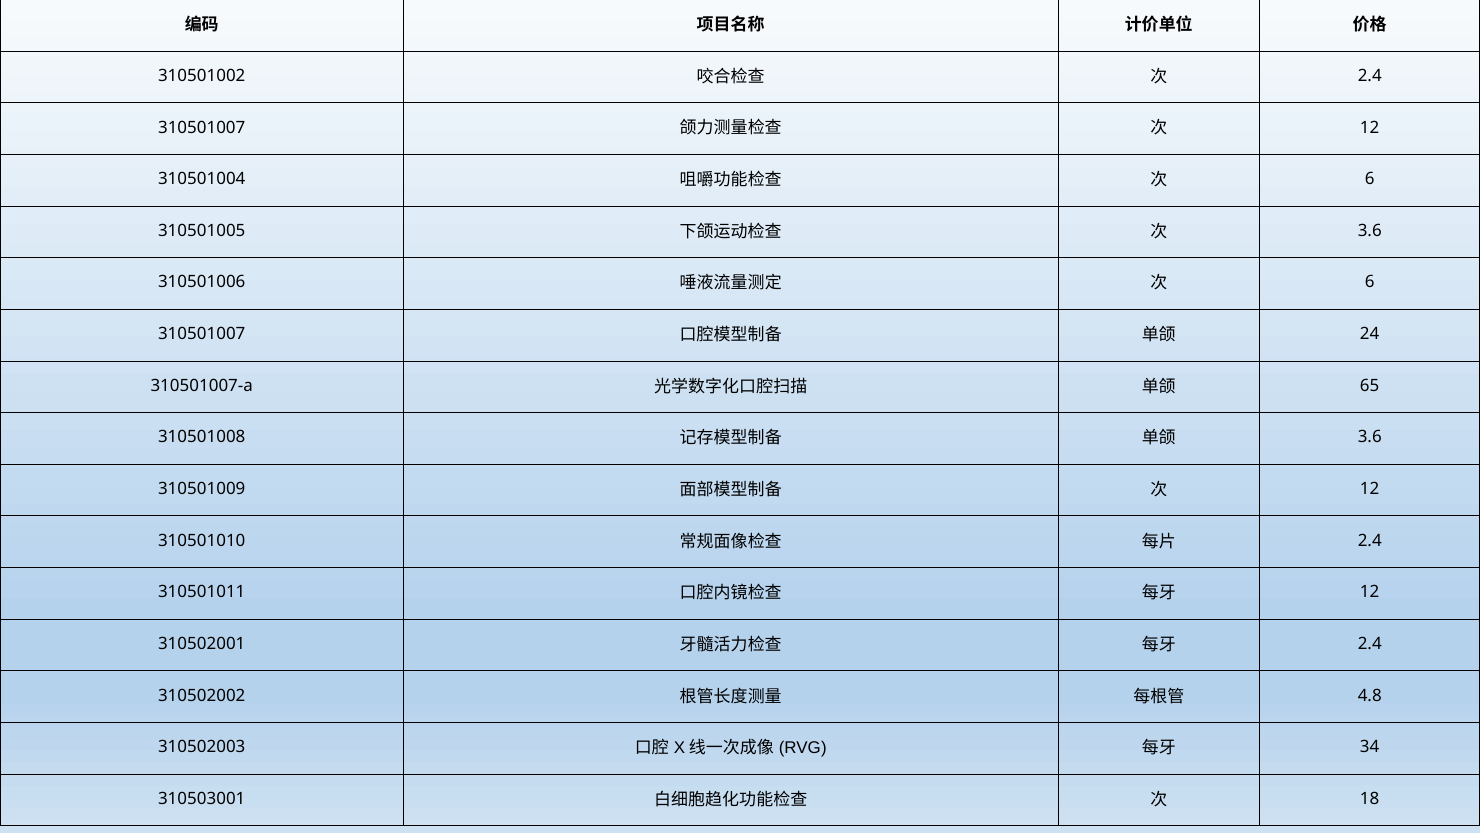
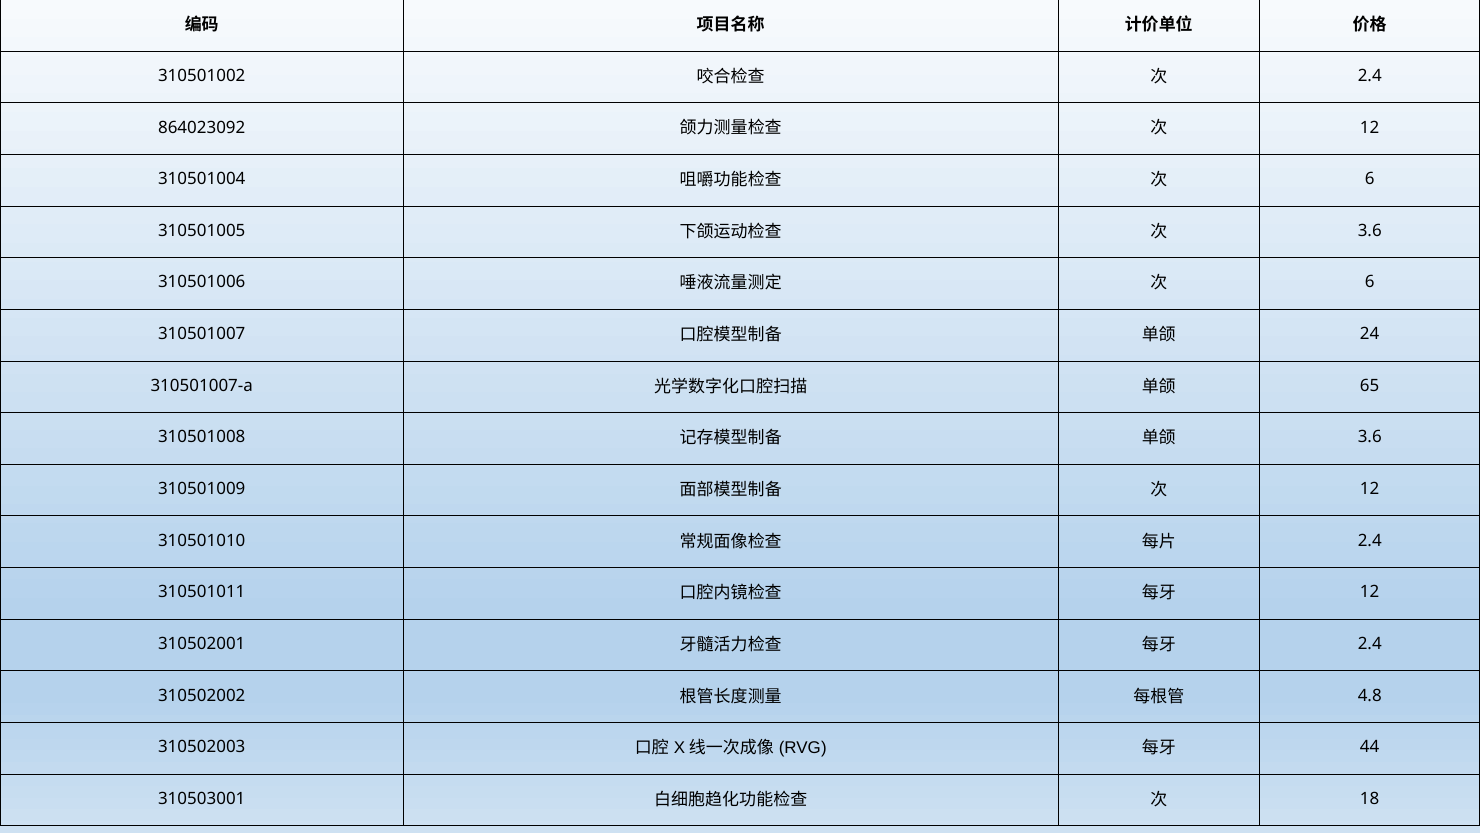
310501007: 310501007 -> 864023092 (202, 127)
34: 34 -> 44 (1370, 747)
